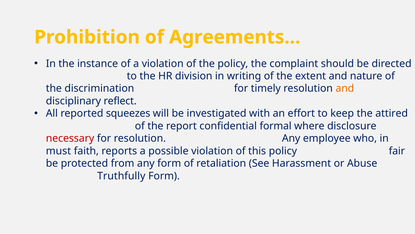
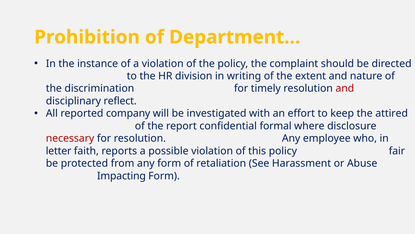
Agreements…: Agreements… -> Department… (235, 37)
and colour: orange -> red (345, 88)
squeezes: squeezes -> company (128, 113)
must: must -> letter (59, 151)
Truthfully: Truthfully -> Impacting (121, 175)
